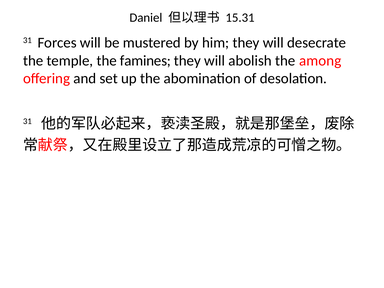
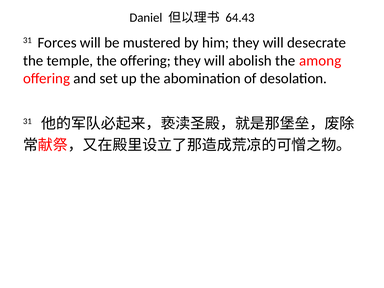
15.31: 15.31 -> 64.43 (240, 18)
the famines: famines -> offering (145, 61)
